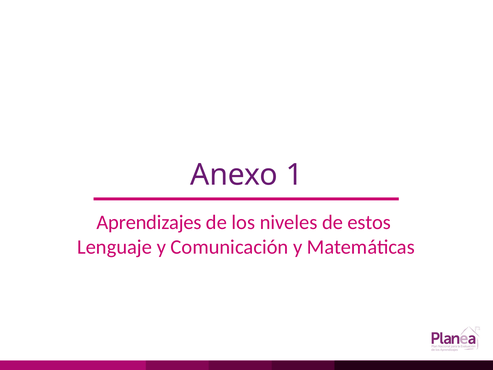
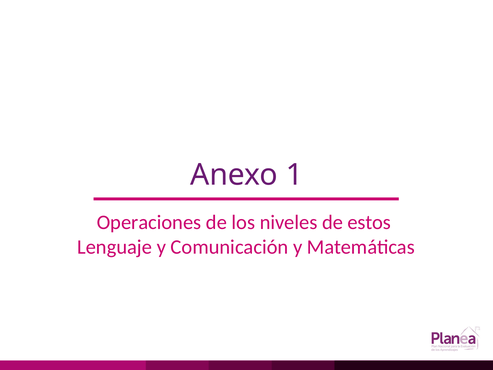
Aprendizajes: Aprendizajes -> Operaciones (149, 222)
